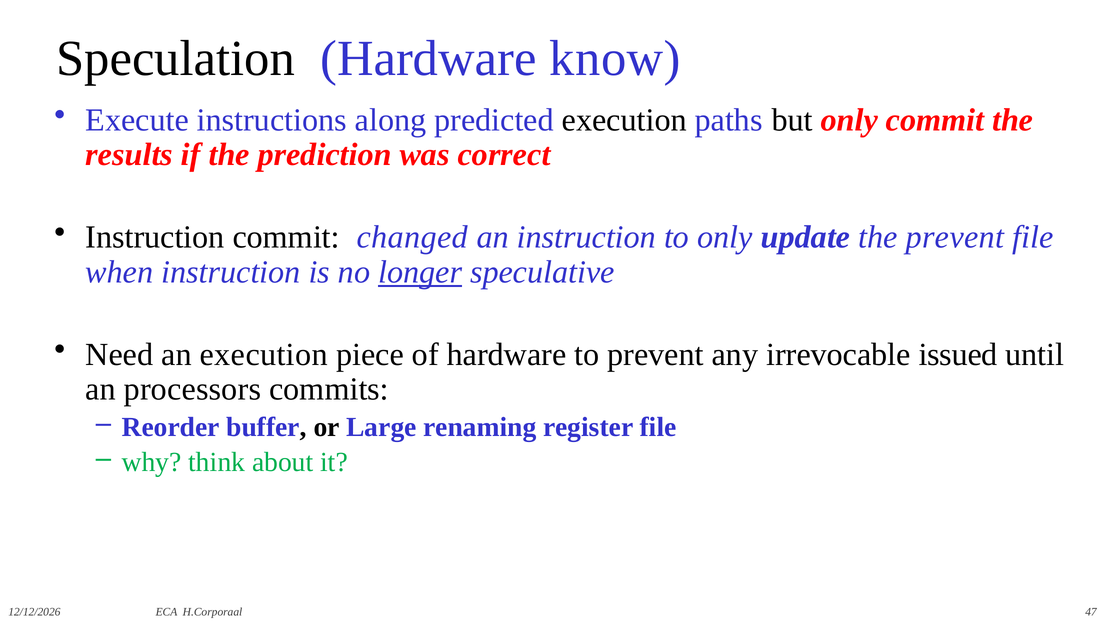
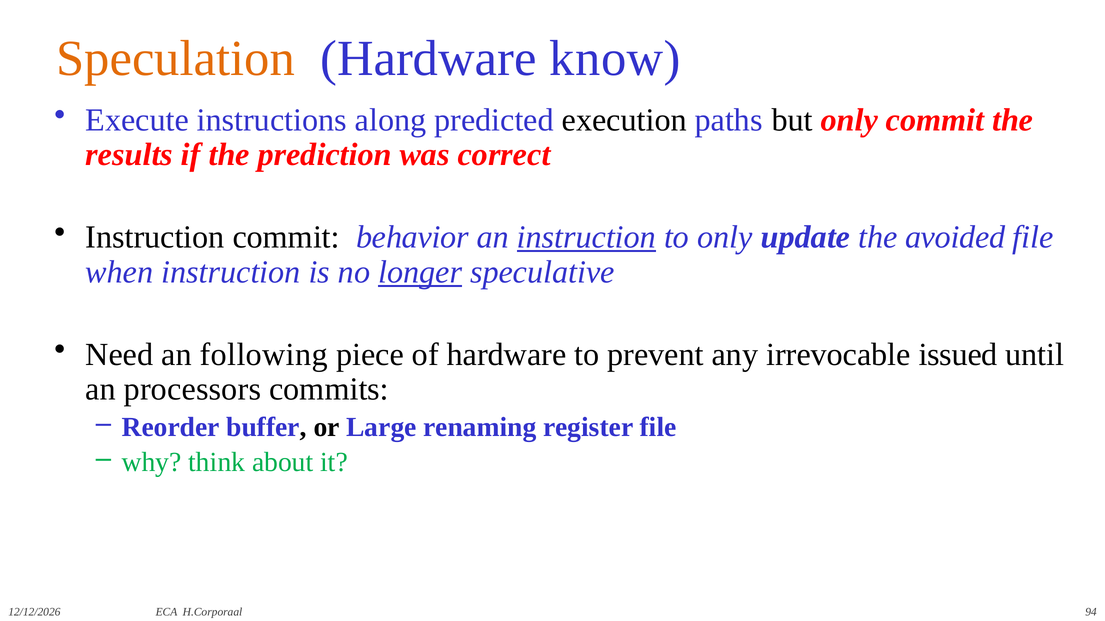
Speculation colour: black -> orange (176, 58)
changed: changed -> behavior (413, 237)
instruction underline: none -> present (586, 237)
the prevent: prevent -> avoided (955, 237)
an execution: execution -> following (264, 355)
47: 47 -> 94 (1091, 613)
